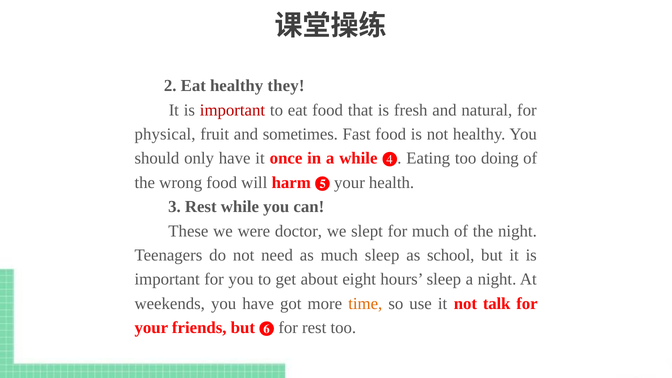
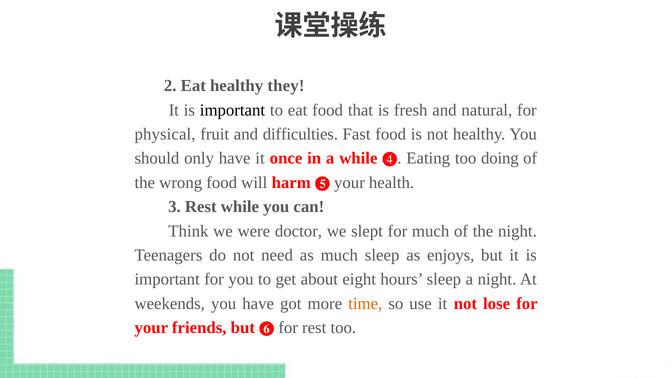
important colour: red -> black (232, 110)
sometimes: sometimes -> difficulties (300, 134)
These: These -> Think (188, 231)
school: school -> enjoys (451, 255)
talk: talk -> lose (497, 304)
